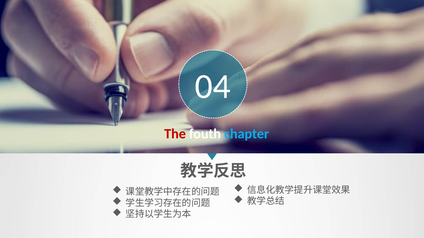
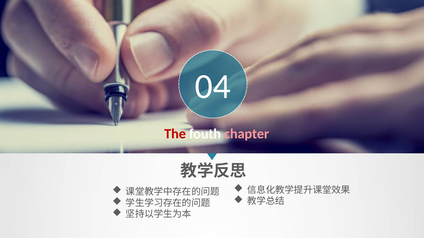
chapter colour: light blue -> pink (247, 134)
